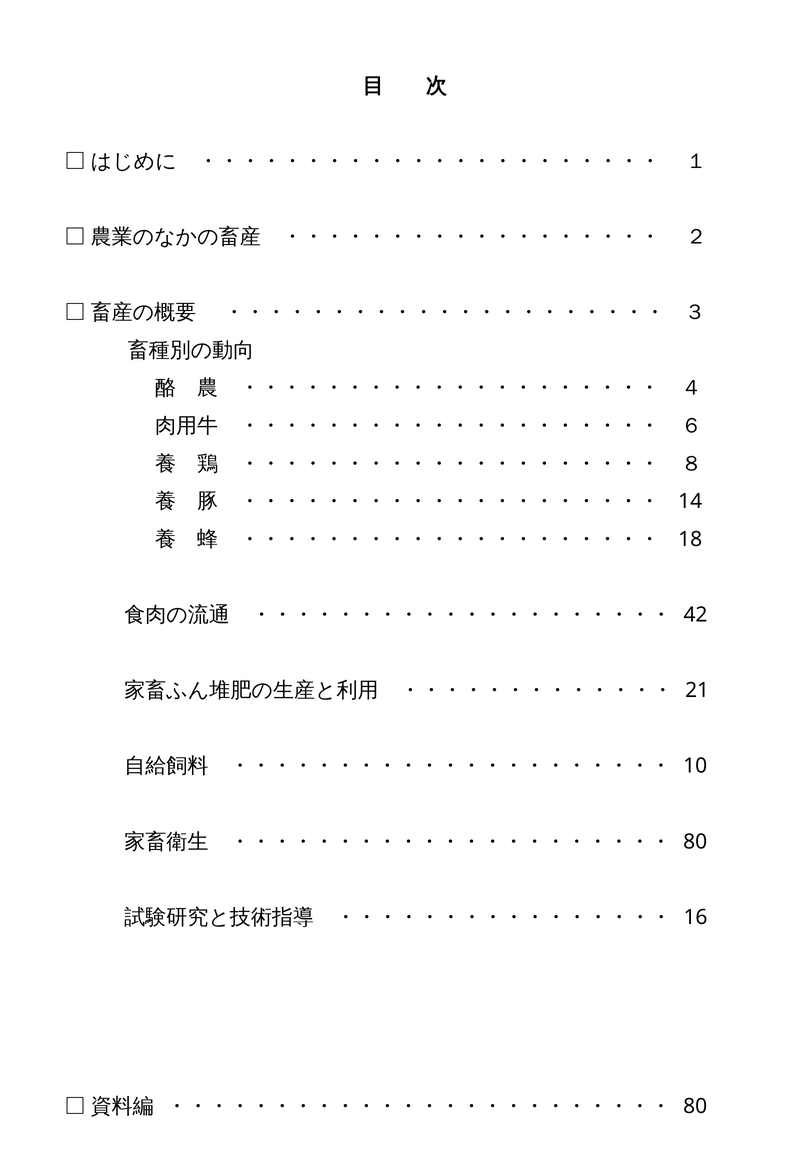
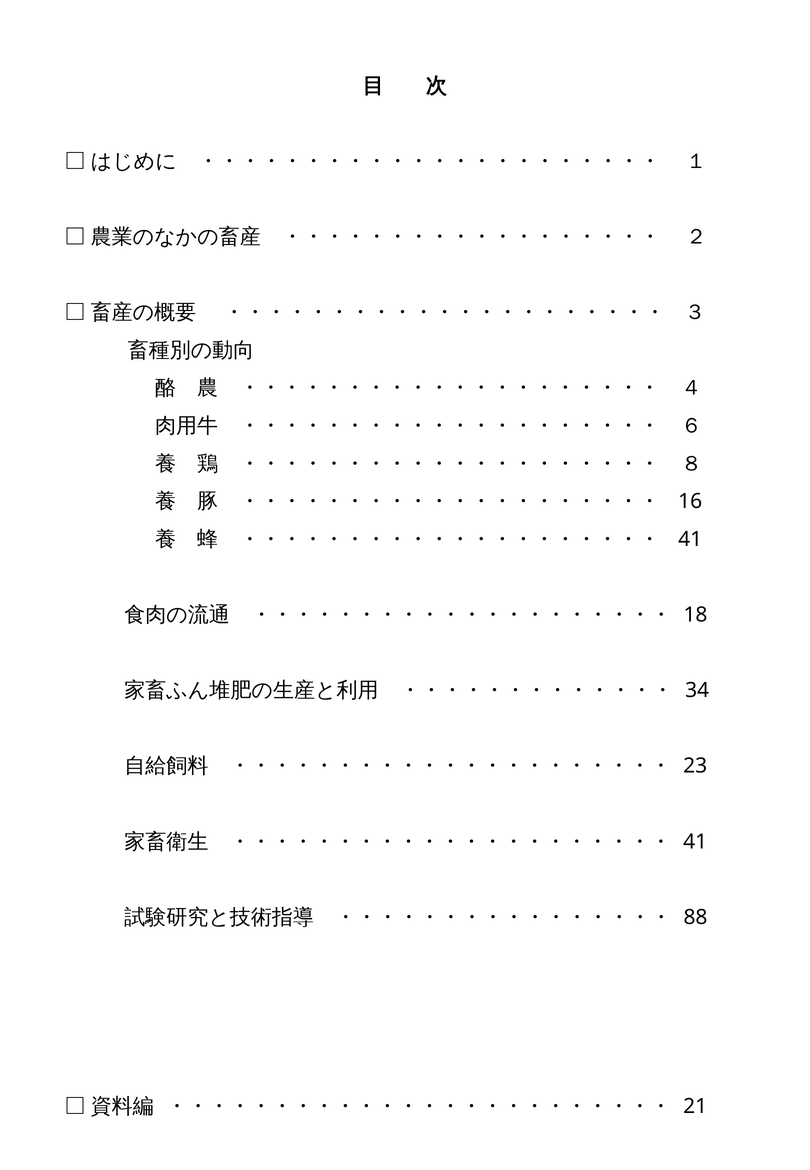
14: 14 -> 16 (690, 501)
18: 18 -> 41 (690, 539)
42: 42 -> 18 (696, 615)
21: 21 -> 34 (697, 690)
10: 10 -> 23 (695, 766)
80: 80 -> 41 (695, 842)
16: 16 -> 88 (696, 917)
80: 80 -> 21 (695, 1106)
